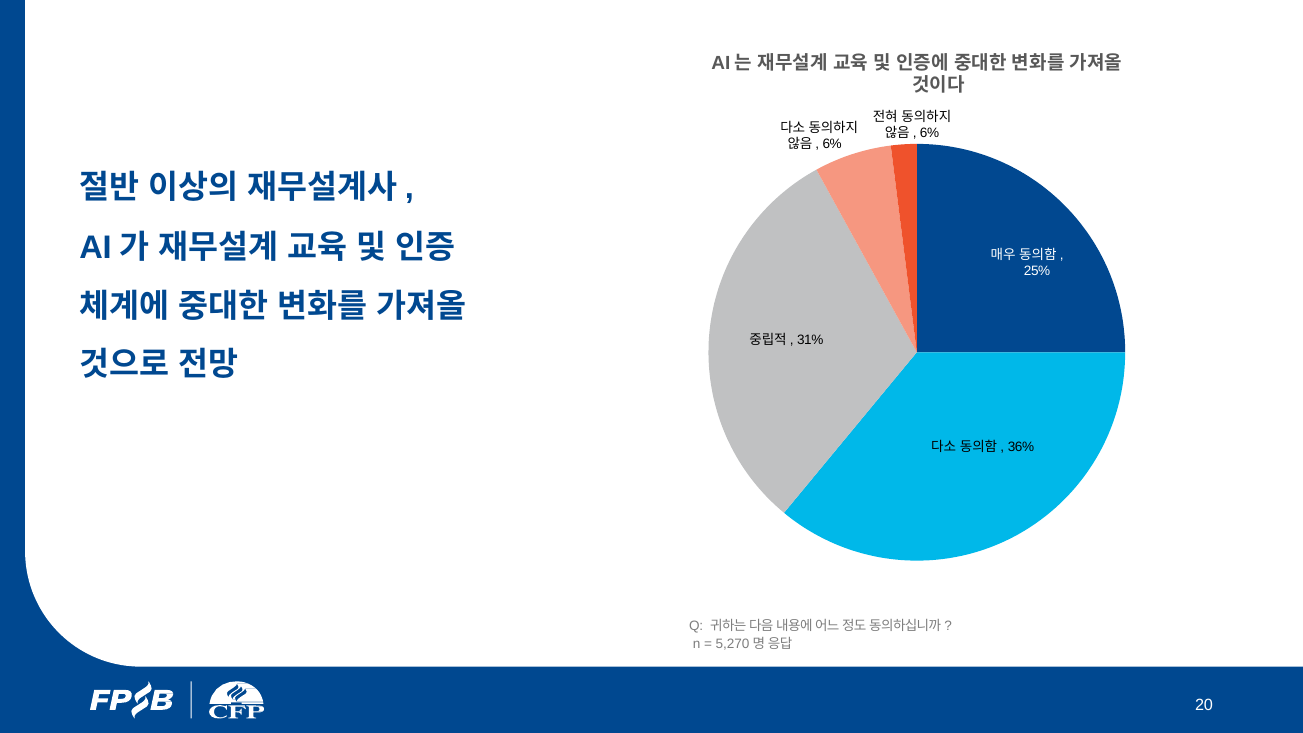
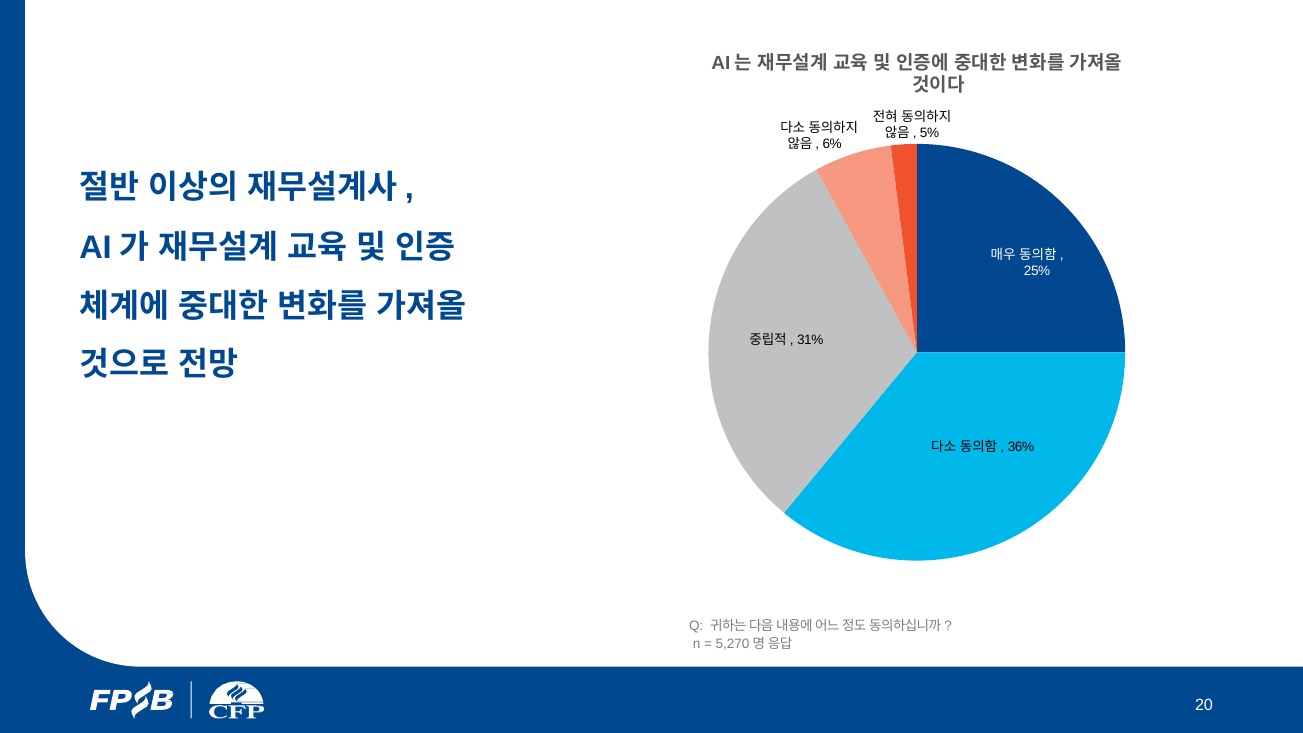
6%: 6% -> 5% (930, 133)
